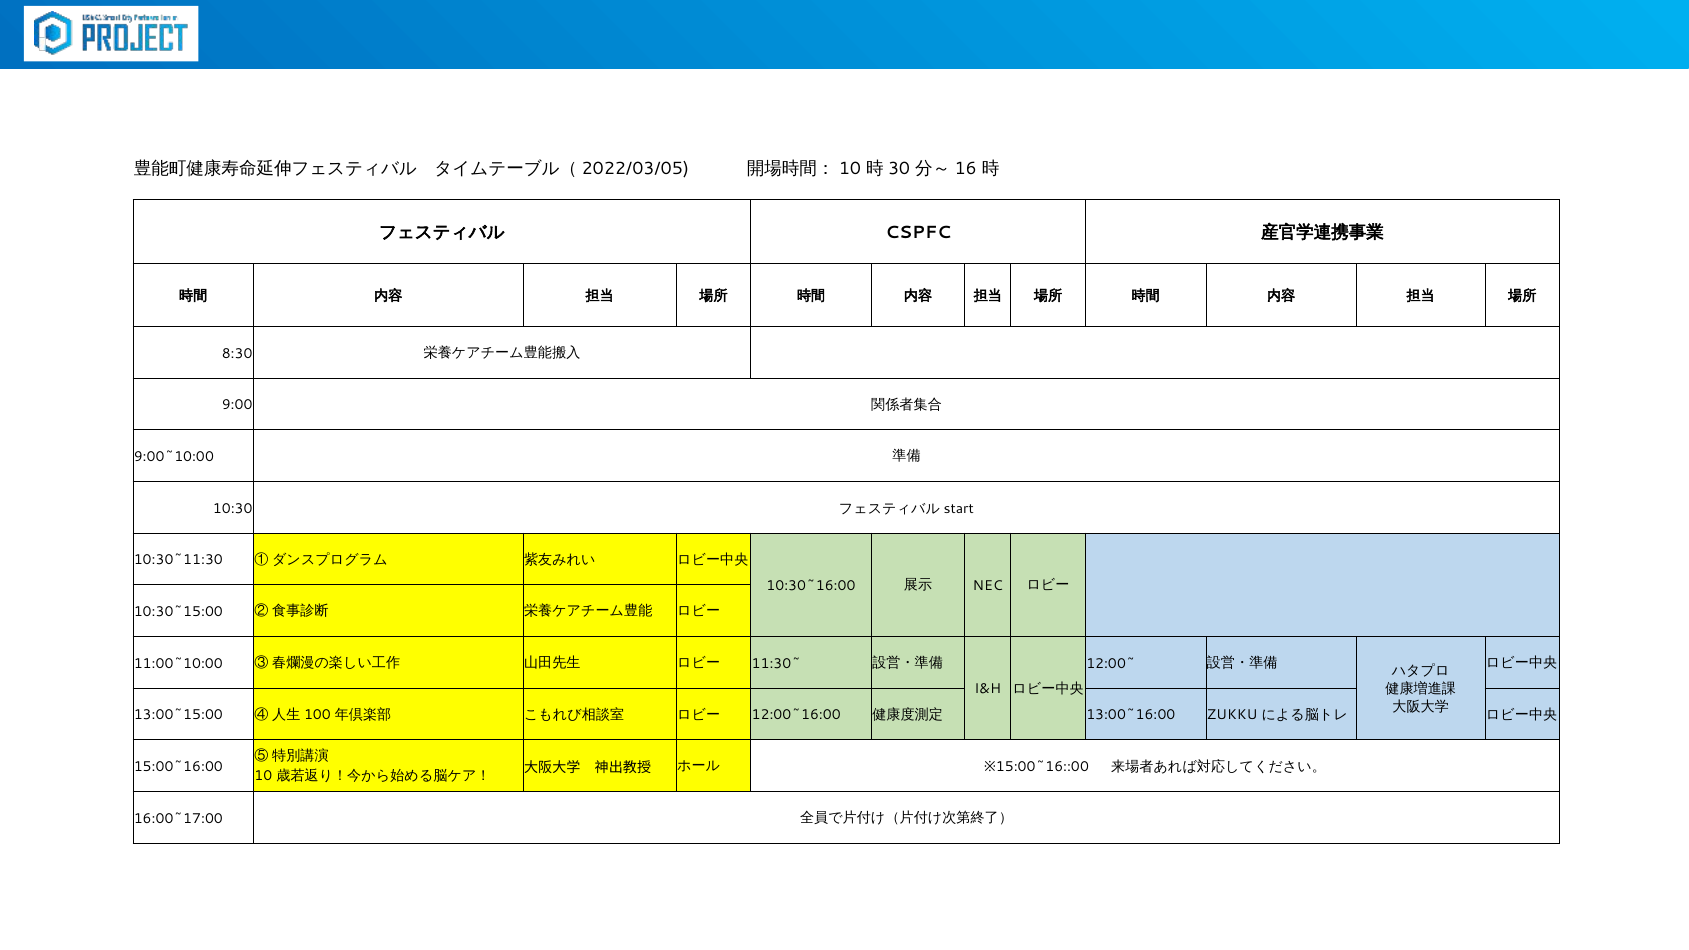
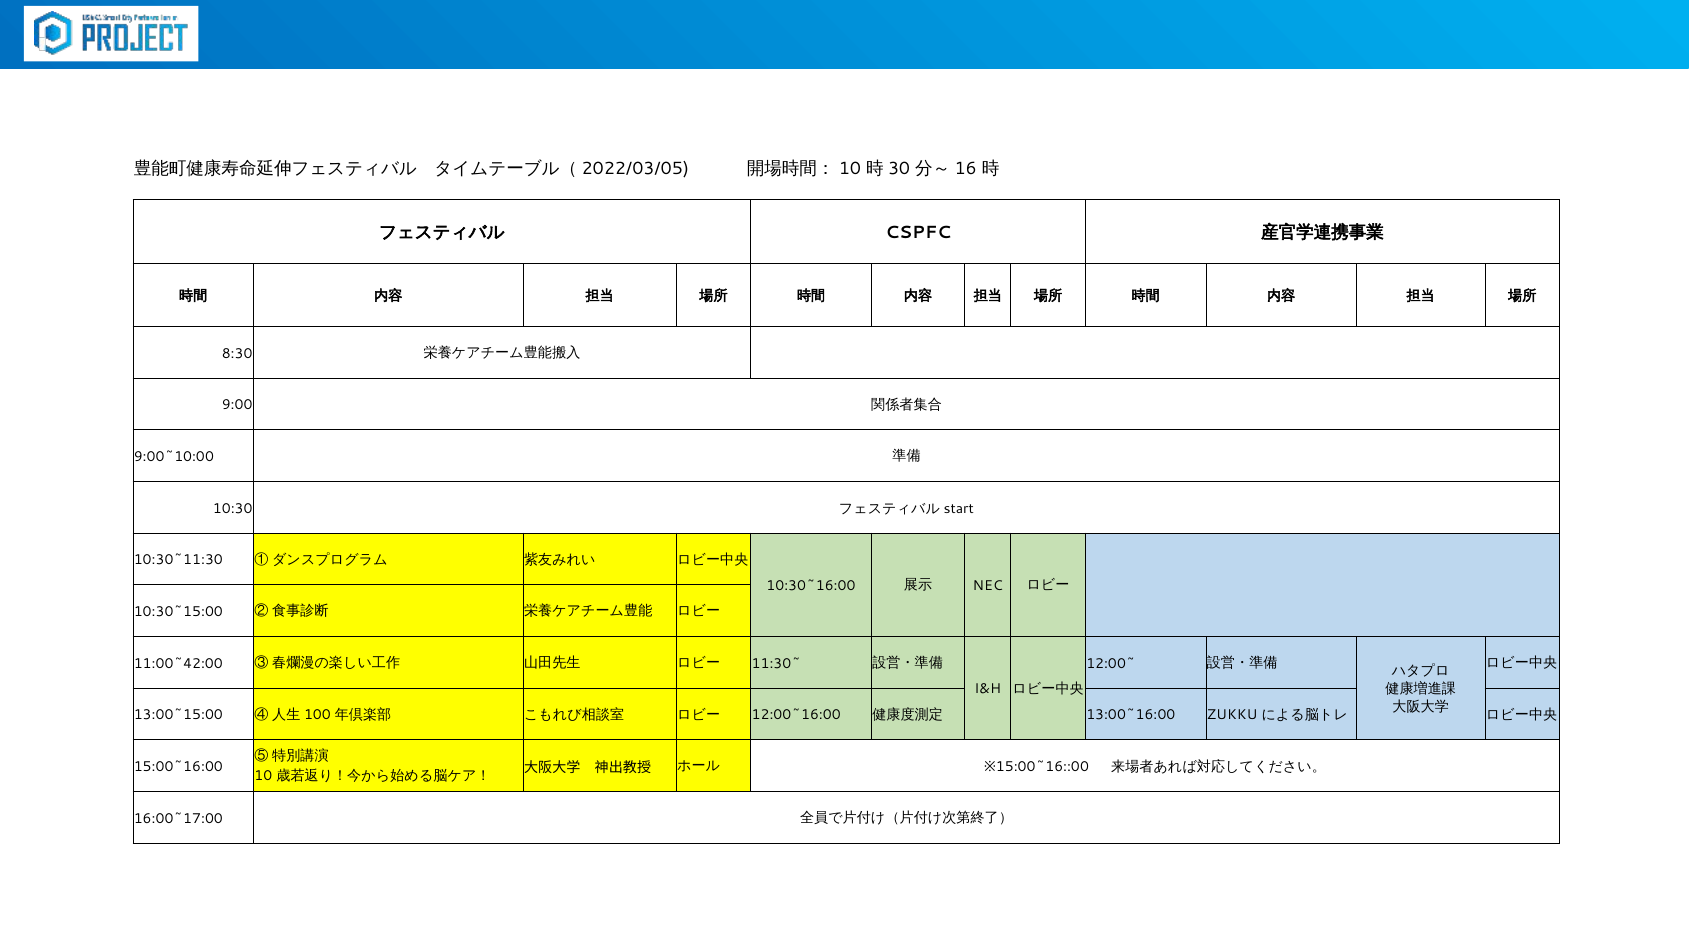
11:00~10:00: 11:00~10:00 -> 11:00~42:00 (178, 663)
